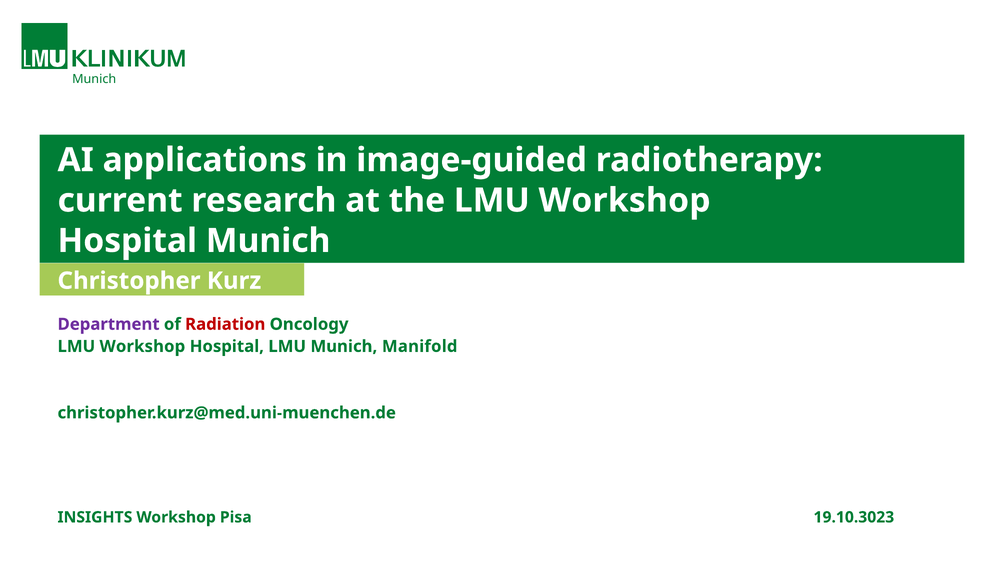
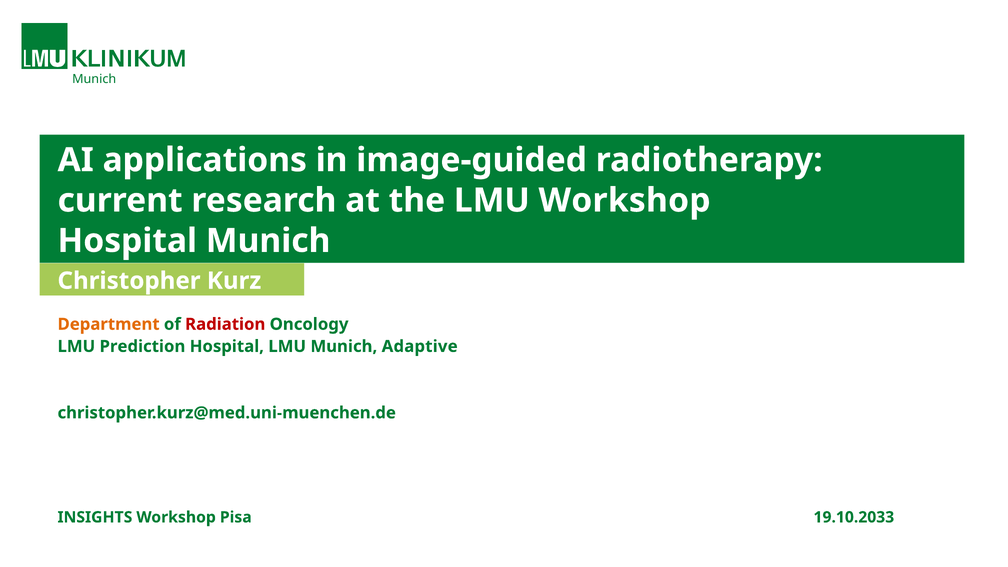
Department colour: purple -> orange (109, 324)
Workshop: Workshop -> Prediction (142, 346)
Manifold: Manifold -> Adaptive (420, 346)
19.10.3023: 19.10.3023 -> 19.10.2033 (854, 517)
